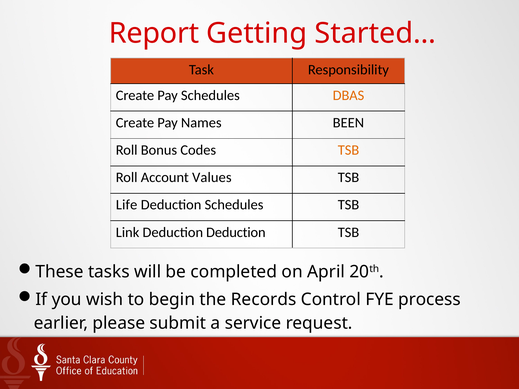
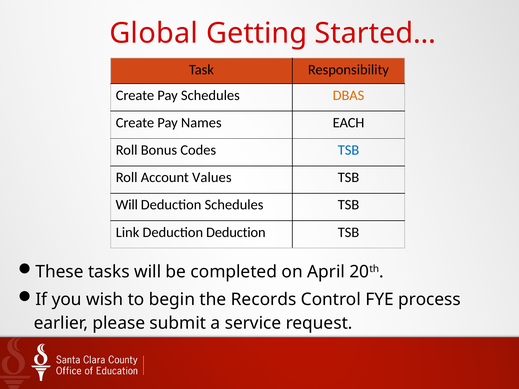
Report: Report -> Global (154, 33)
BEEN: BEEN -> EACH (349, 123)
TSB colour: orange -> blue (348, 150)
Life: Life -> Will (127, 205)
